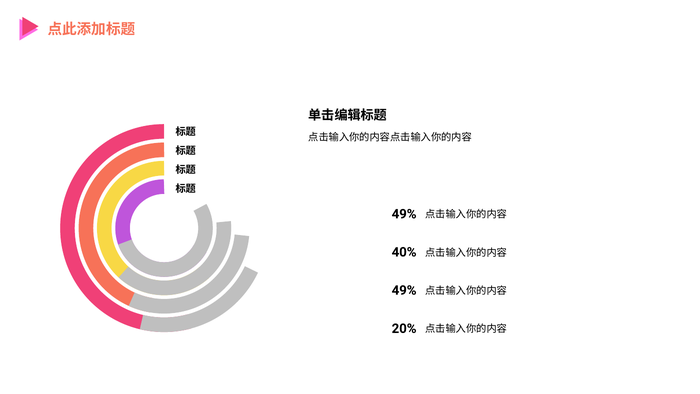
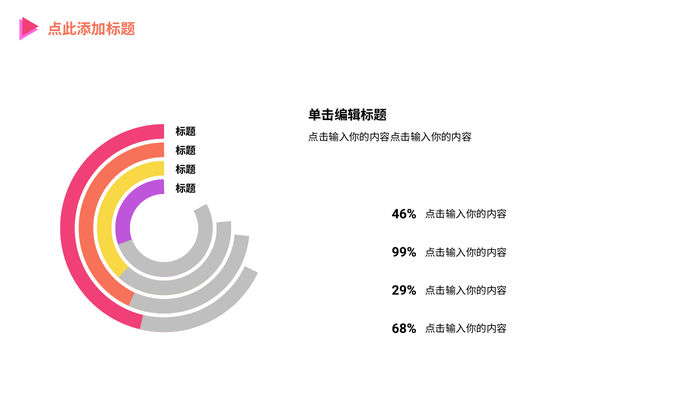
49%: 49% -> 46% (404, 214)
40%: 40% -> 99% (404, 252)
49%: 49% -> 29% (404, 290)
20%: 20% -> 68% (404, 328)
